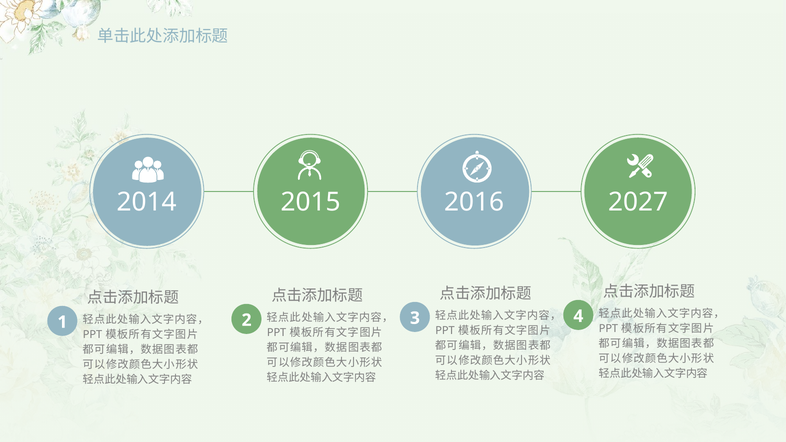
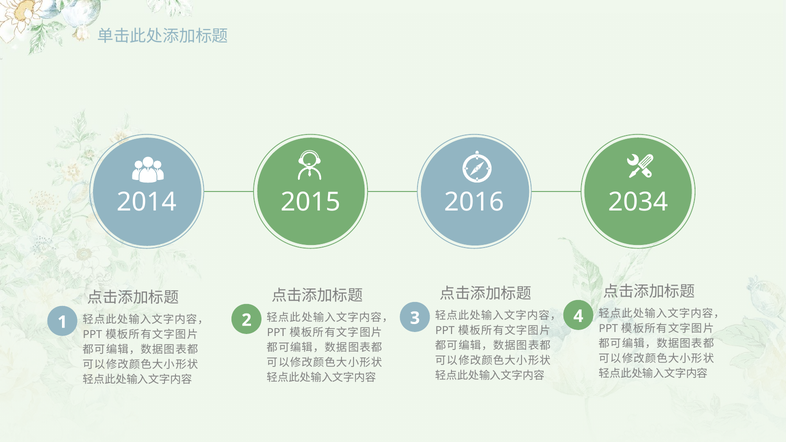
2027: 2027 -> 2034 (638, 202)
